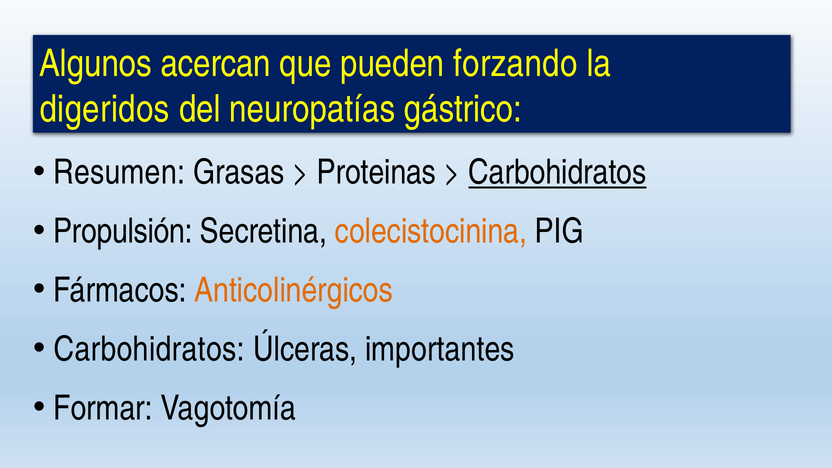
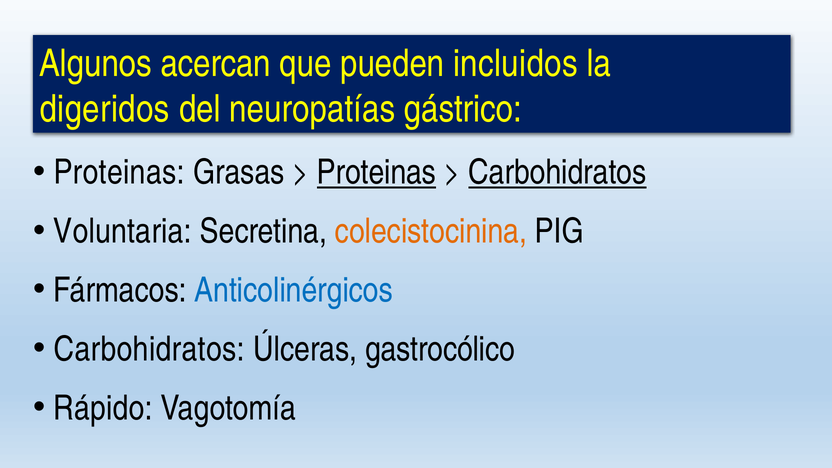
forzando: forzando -> incluidos (515, 64)
Resumen: Resumen -> Proteinas (119, 173)
Proteinas underline: none -> present (377, 173)
Propulsión: Propulsión -> Voluntaria (123, 231)
Anticolinérgicos colour: orange -> blue (294, 290)
importantes: importantes -> gastrocólico (440, 349)
Formar: Formar -> Rápido (103, 408)
